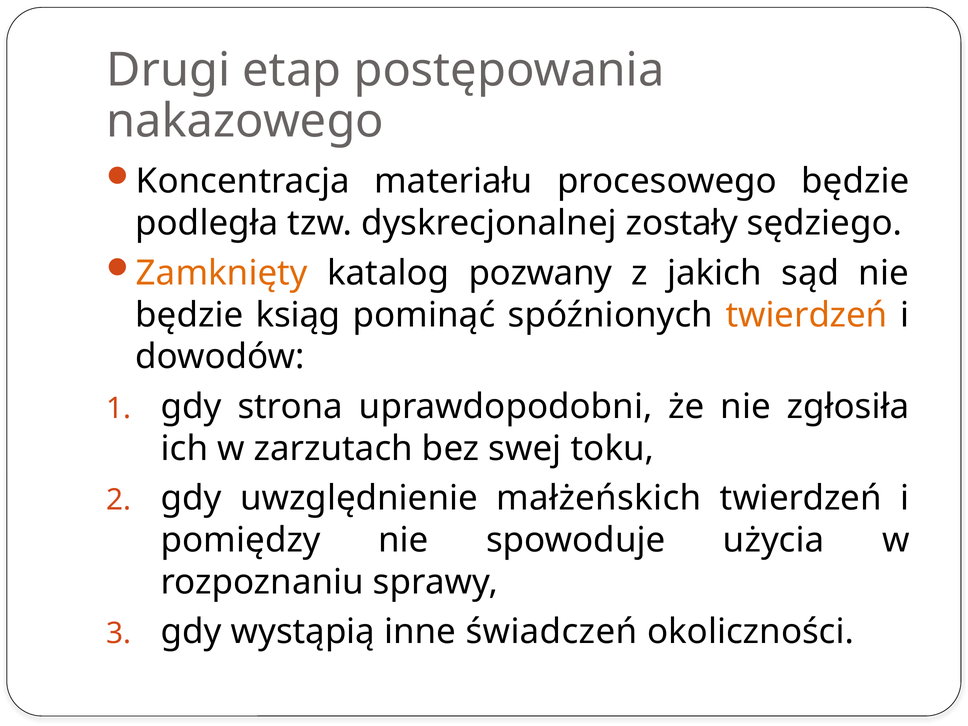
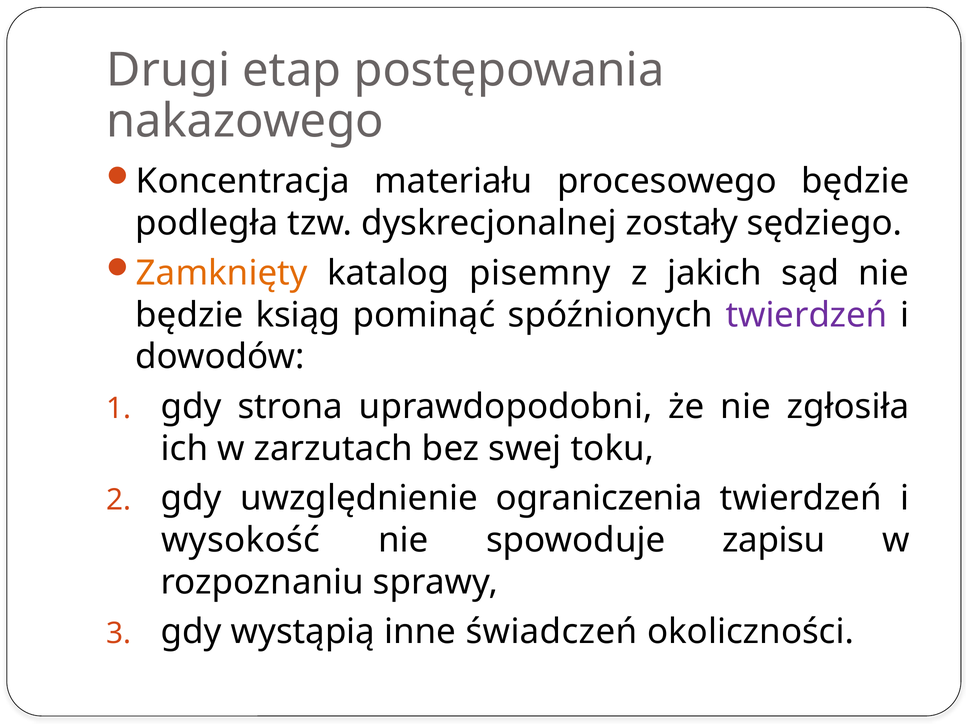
pozwany: pozwany -> pisemny (540, 273)
twierdzeń colour: orange -> purple (807, 315)
małżeńskich: małżeńskich -> ograniczenia (599, 498)
pomiędzy: pomiędzy -> wysokość (241, 540)
użycia: użycia -> zapisu (774, 540)
